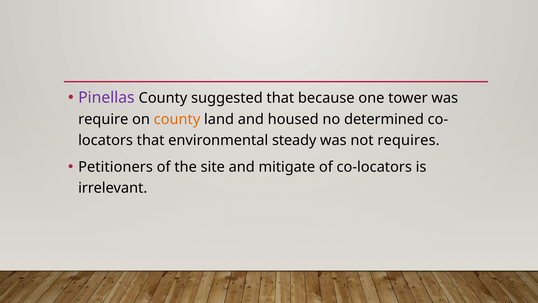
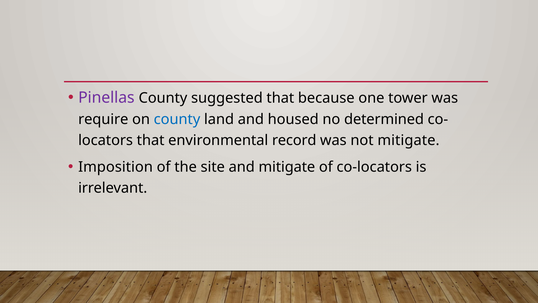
county colour: orange -> blue (177, 119)
steady: steady -> record (294, 140)
not requires: requires -> mitigate (409, 140)
Petitioners: Petitioners -> Imposition (116, 167)
